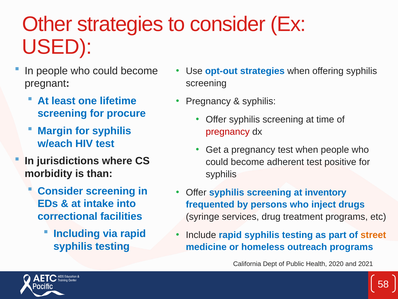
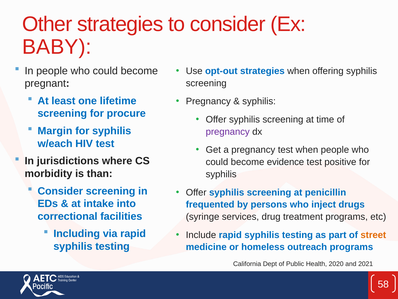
USED: USED -> BABY (57, 47)
pregnancy colour: red -> purple (228, 131)
adherent: adherent -> evidence (285, 162)
inventory: inventory -> penicillin (326, 192)
